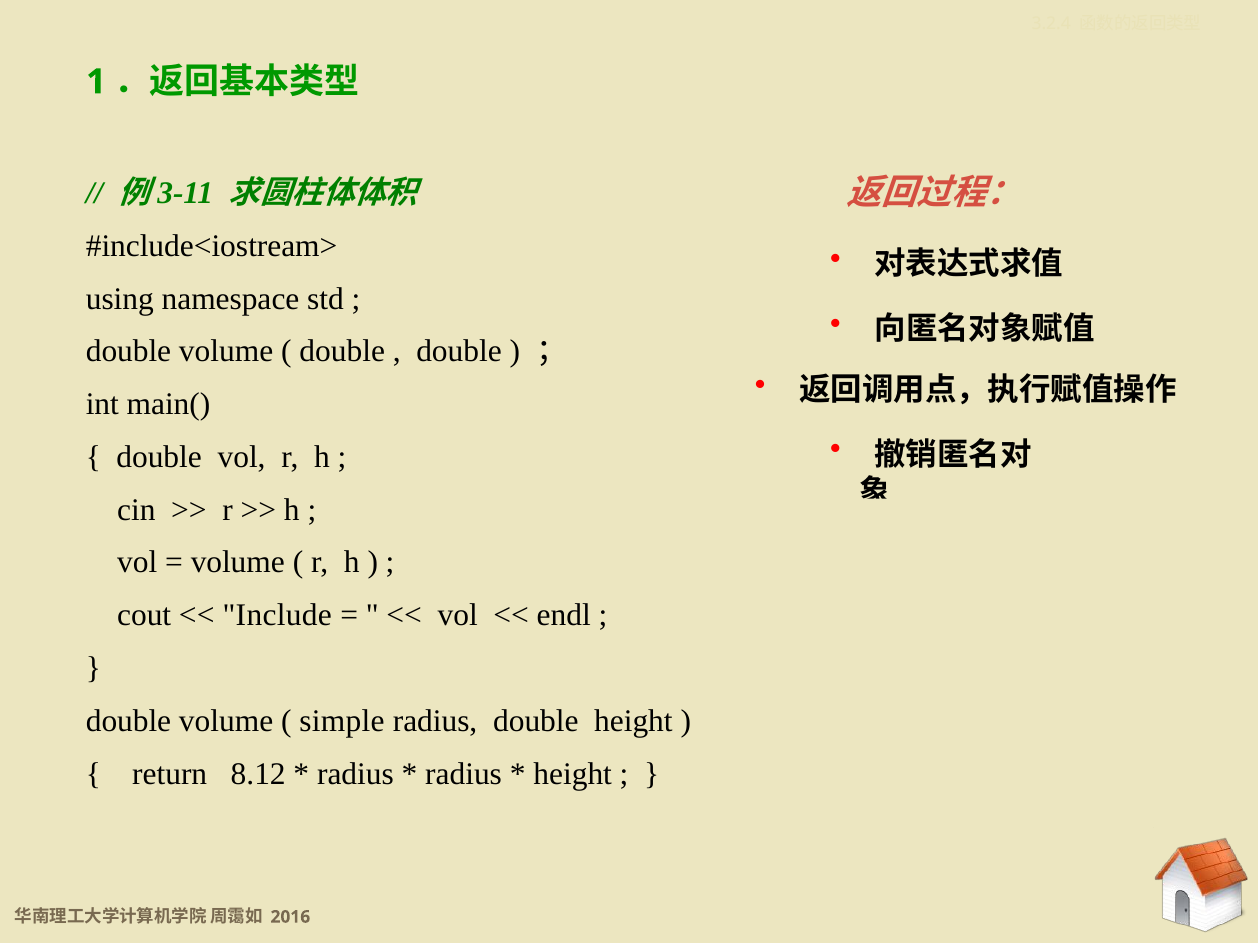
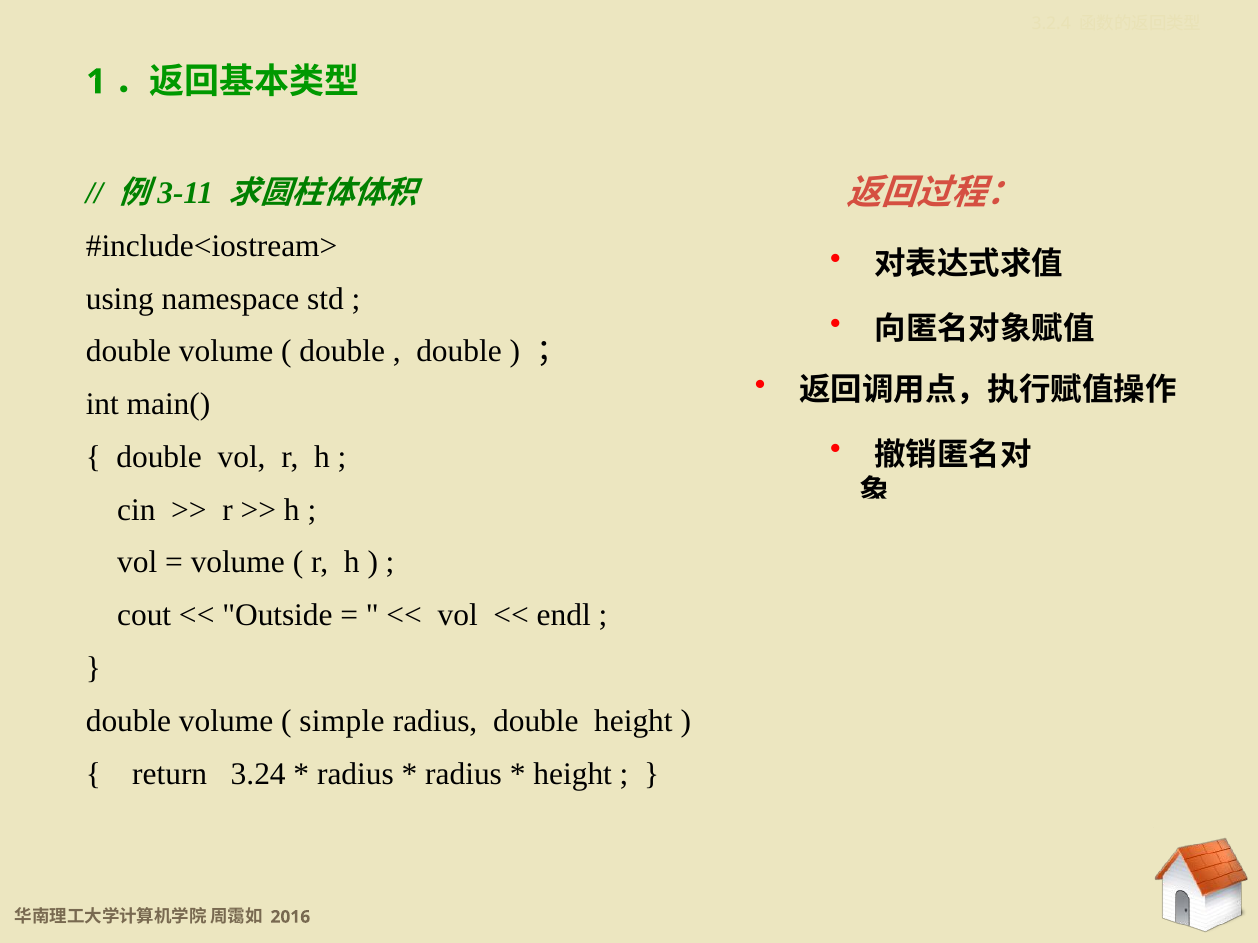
Include: Include -> Outside (277, 616)
8.12: 8.12 -> 3.24 (258, 774)
